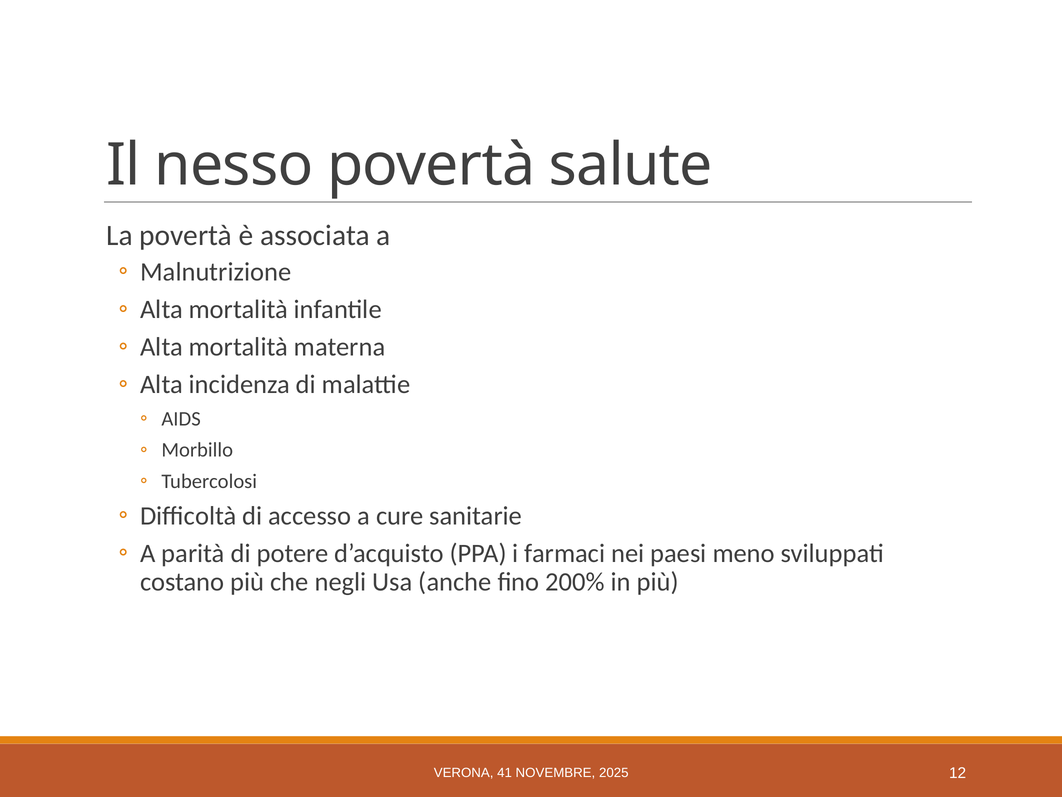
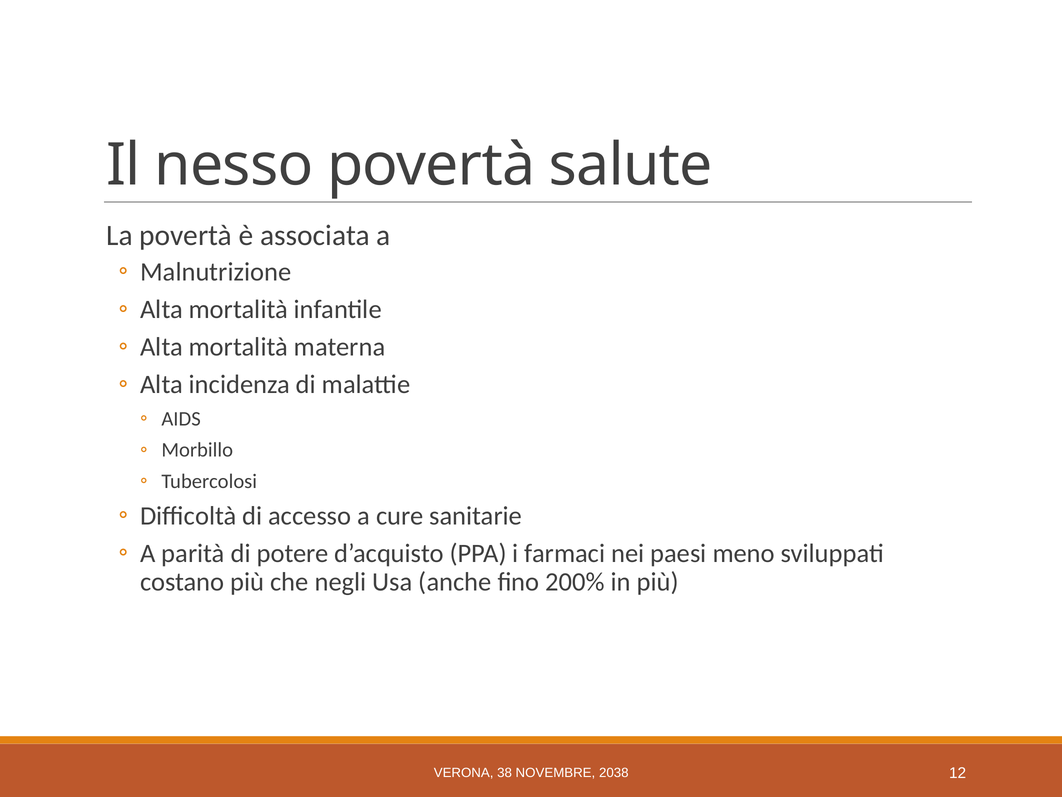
41: 41 -> 38 (505, 772)
2025: 2025 -> 2038 (614, 772)
